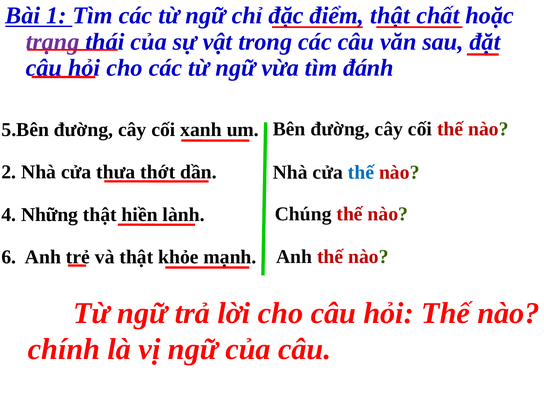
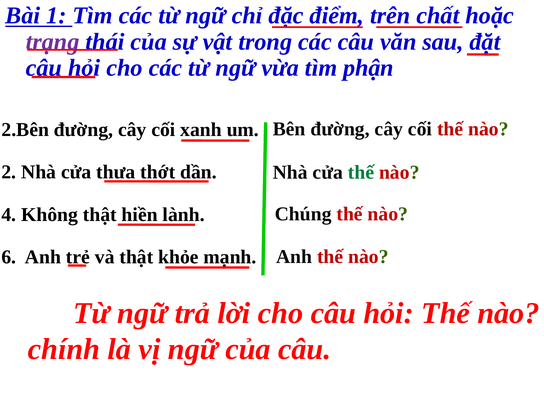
điểm thật: thật -> trên (390, 16)
đánh: đánh -> phận (368, 68)
5.Bên: 5.Bên -> 2.Bên (25, 130)
thế colour: blue -> green (361, 173)
Những: Những -> Không (50, 215)
